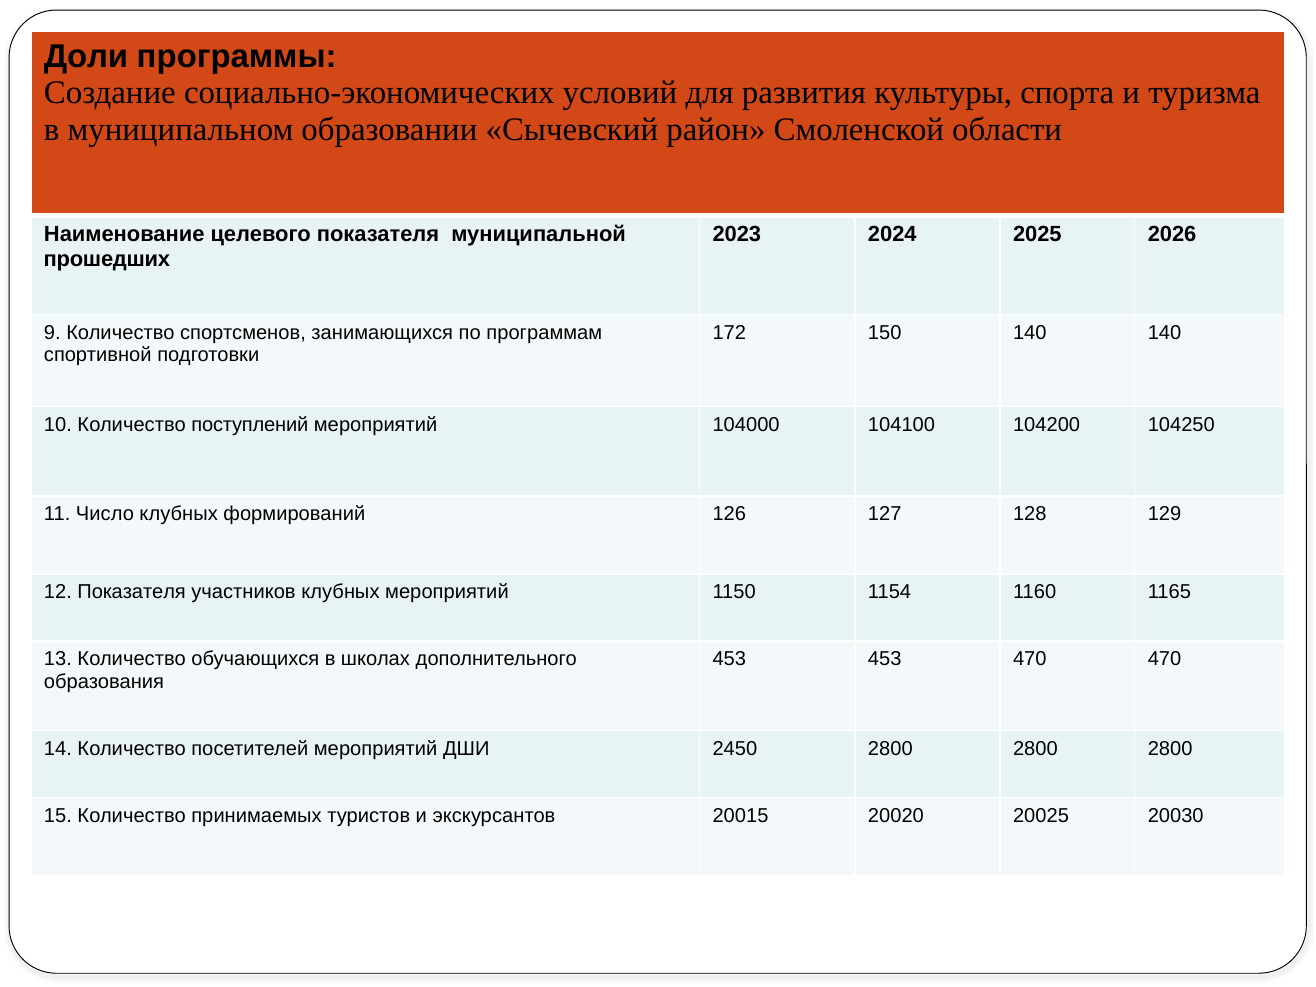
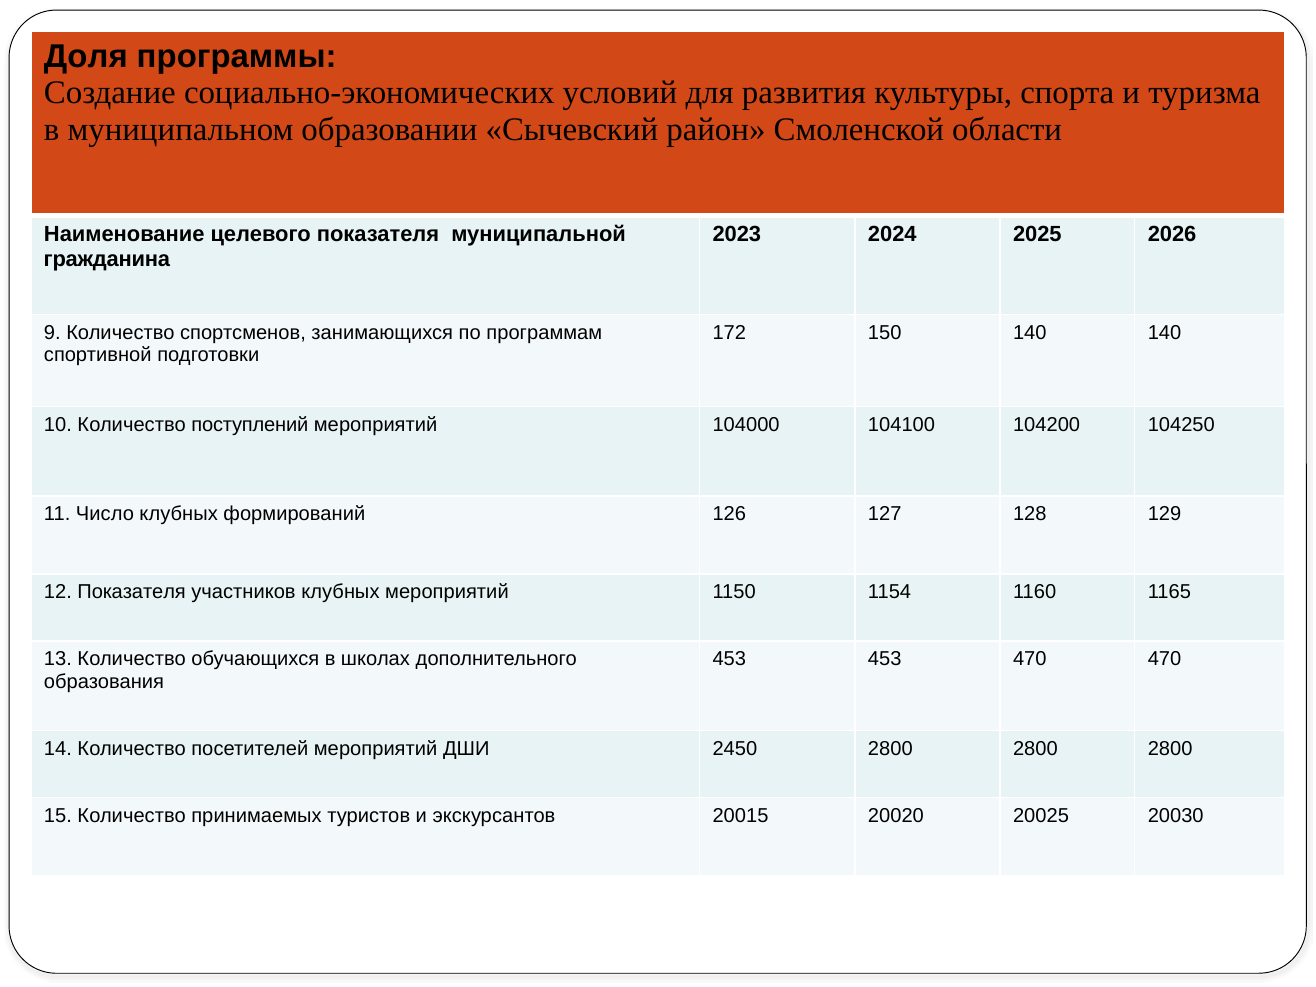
Доли: Доли -> Доля (86, 56)
прошедших: прошедших -> гражданина (107, 259)
